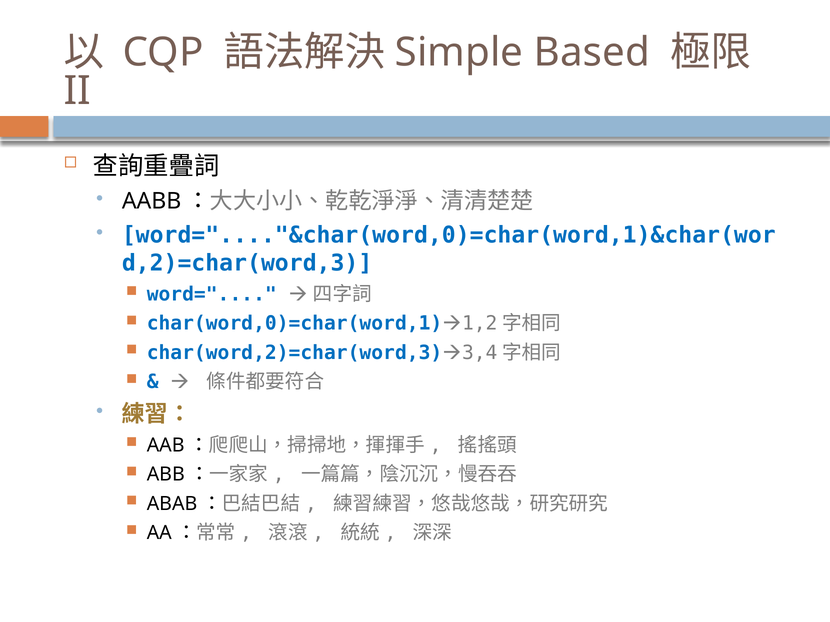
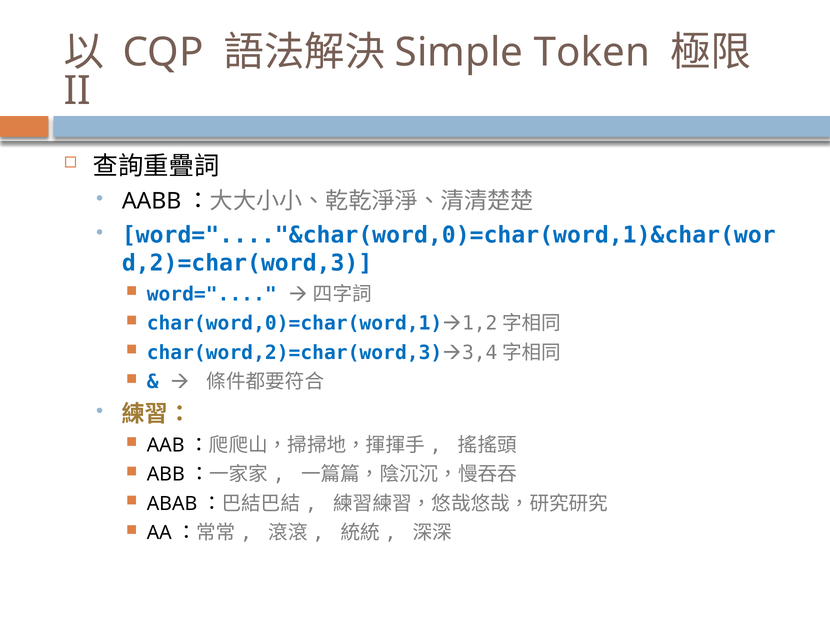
Based: Based -> Token (592, 52)
